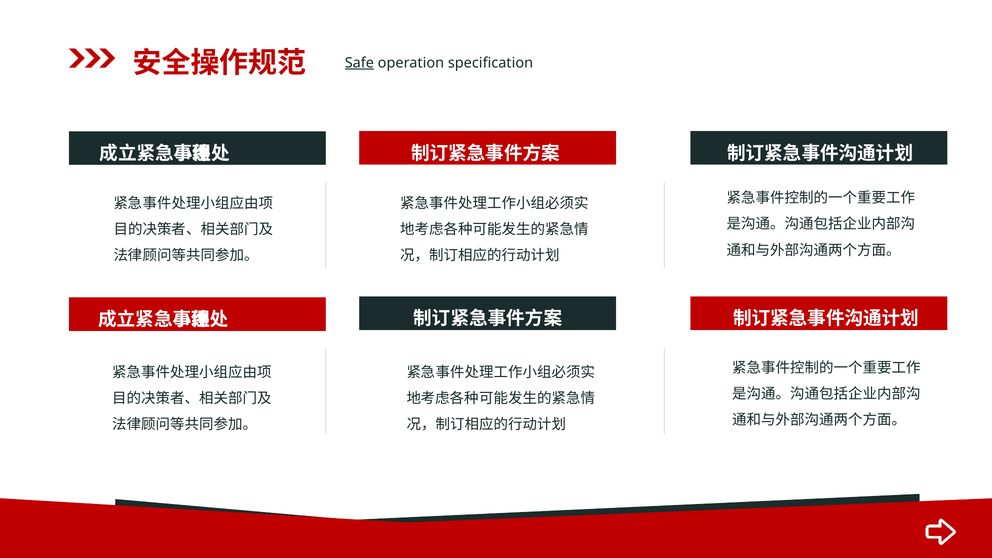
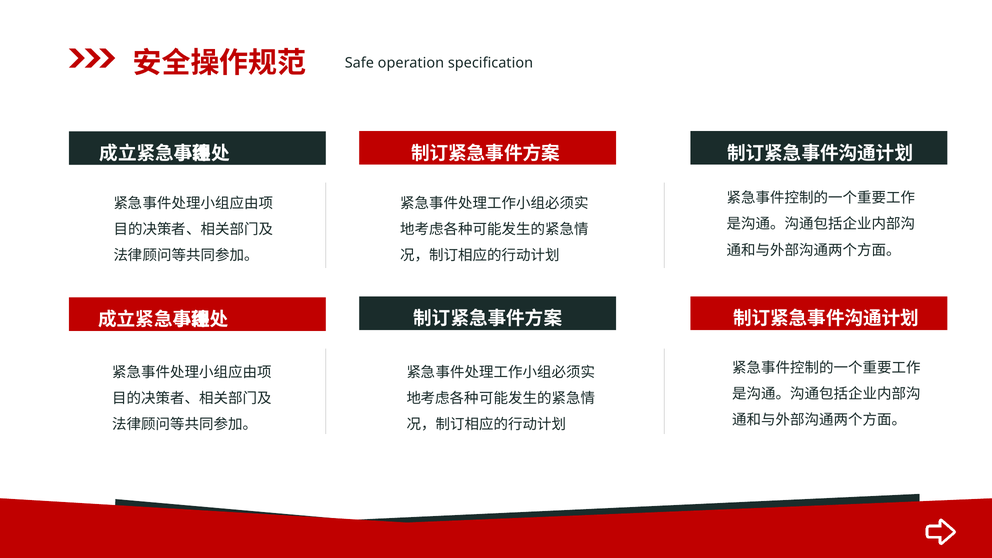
Safe underline: present -> none (359, 63)
